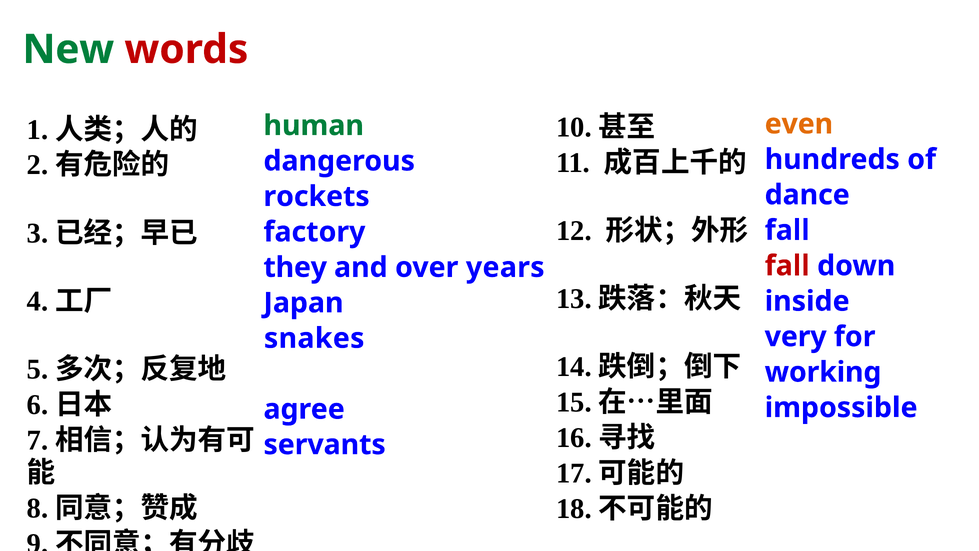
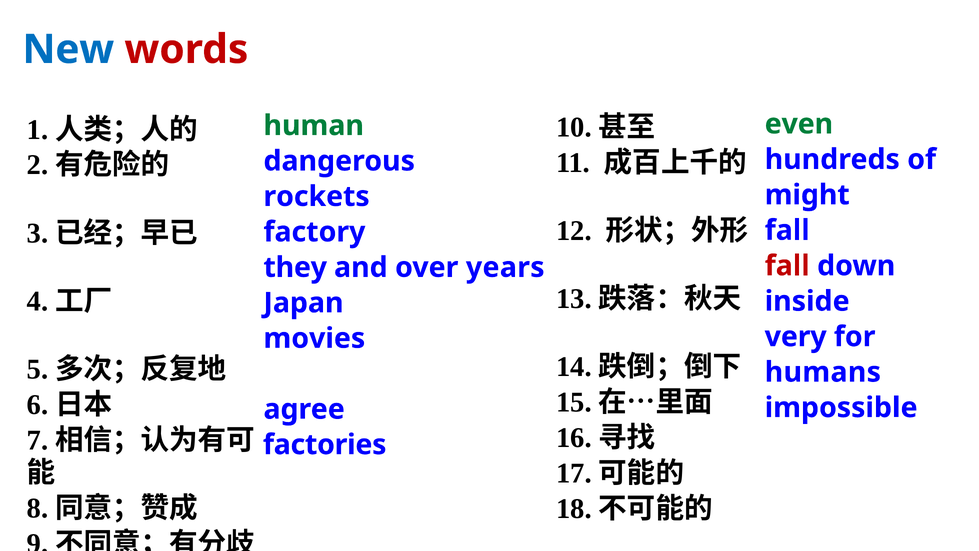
New colour: green -> blue (68, 49)
even colour: orange -> green (799, 124)
dance: dance -> might (807, 195)
snakes: snakes -> movies (314, 338)
working: working -> humans (823, 372)
servants: servants -> factories (325, 444)
